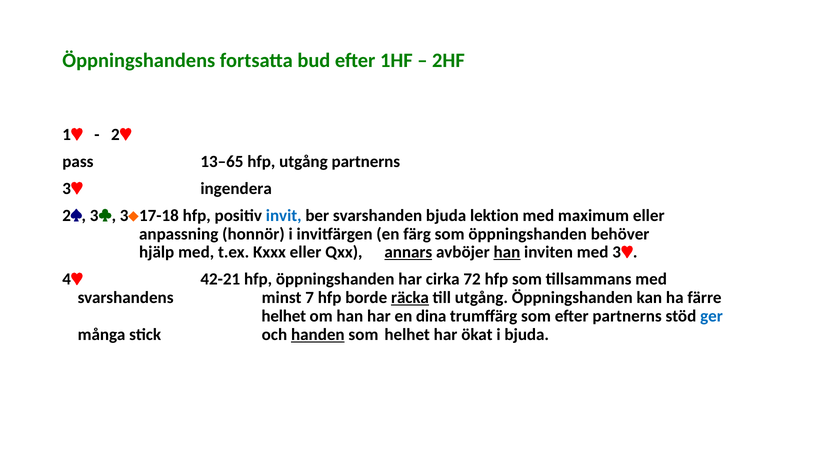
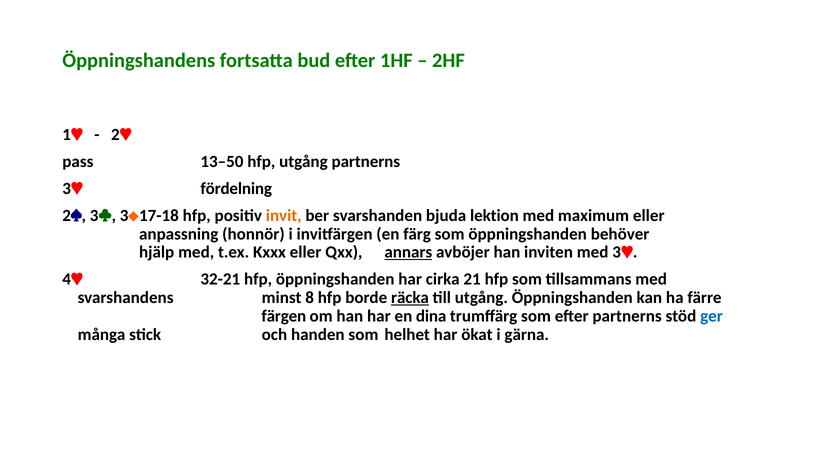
13–65: 13–65 -> 13–50 (222, 162)
ingendera: ingendera -> fördelning (236, 189)
invit colour: blue -> orange (284, 216)
han underline: present -> none (507, 252)
42-21: 42-21 -> 32-21 (220, 279)
72: 72 -> 21 (472, 279)
7: 7 -> 8 (310, 298)
helhet: helhet -> färgen (284, 316)
handen underline: present -> none (318, 335)
i bjuda: bjuda -> gärna (527, 335)
